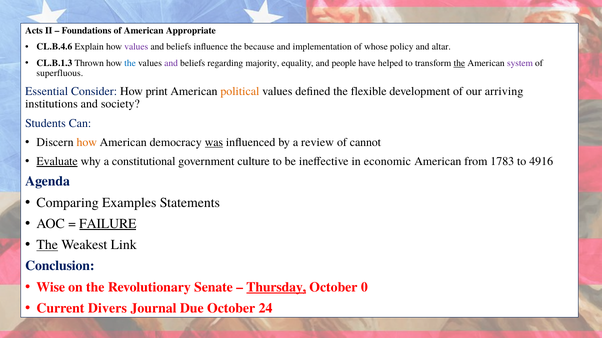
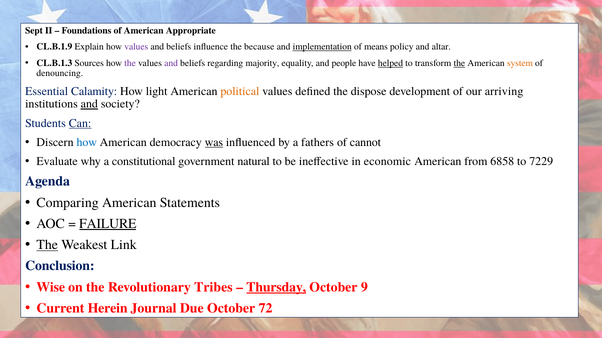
Acts: Acts -> Sept (34, 30)
CL.B.4.6: CL.B.4.6 -> CL.B.1.9 (54, 47)
implementation underline: none -> present (322, 47)
whose: whose -> means (376, 47)
Thrown: Thrown -> Sources (89, 63)
the colour: blue -> purple (130, 63)
helped underline: none -> present (390, 63)
system colour: purple -> orange (520, 63)
superfluous: superfluous -> denouncing (60, 74)
Consider: Consider -> Calamity (94, 91)
print: print -> light (157, 91)
flexible: flexible -> dispose (369, 91)
and underline: none -> present (89, 104)
Can underline: none -> present (80, 123)
how colour: orange -> blue (87, 142)
review: review -> fathers (318, 142)
Evaluate underline: present -> none (57, 162)
culture: culture -> natural (254, 162)
1783: 1783 -> 6858 (502, 162)
4916: 4916 -> 7229 (541, 162)
Comparing Examples: Examples -> American (129, 203)
Senate: Senate -> Tribes (213, 288)
0: 0 -> 9 (364, 288)
Divers: Divers -> Herein (108, 309)
24: 24 -> 72 (266, 309)
